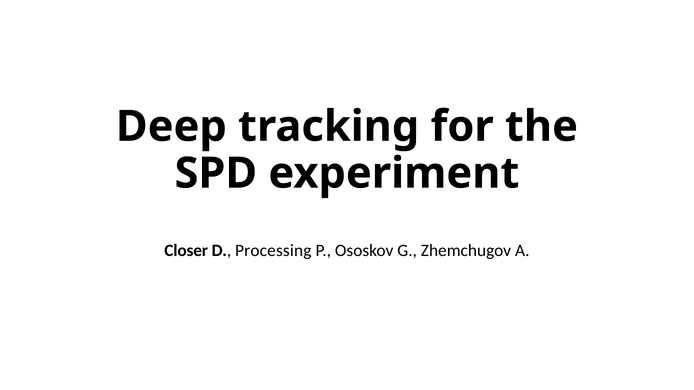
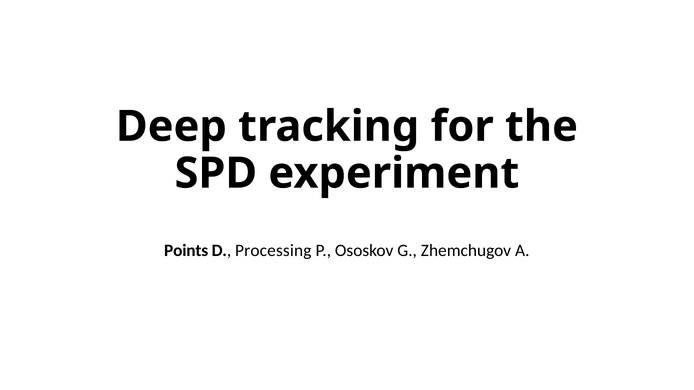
Closer: Closer -> Points (186, 251)
